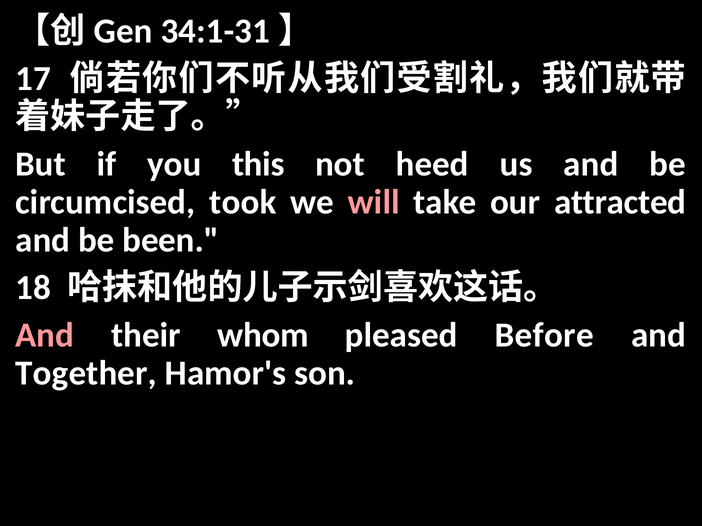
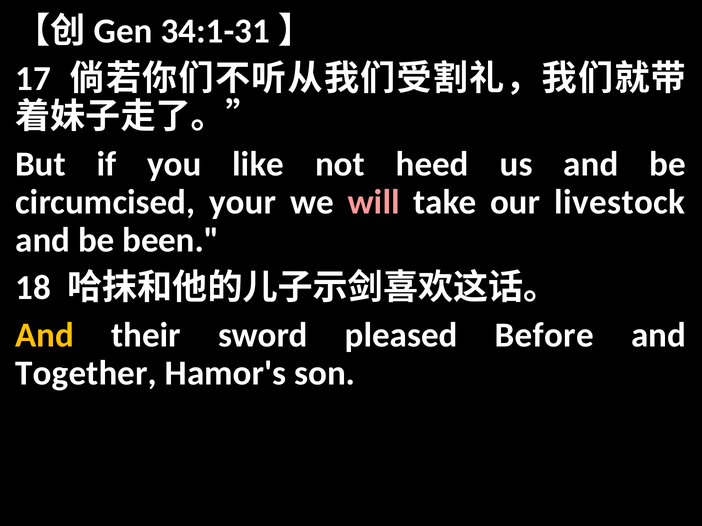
this: this -> like (258, 164)
took: took -> your (243, 202)
attracted: attracted -> livestock (620, 202)
And colour: pink -> yellow (45, 336)
whom: whom -> sword (263, 336)
